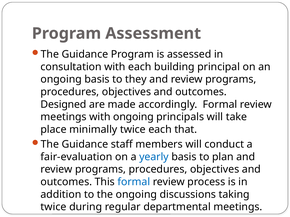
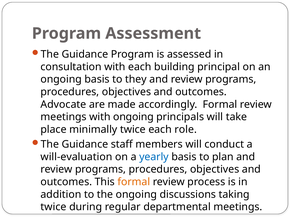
Designed: Designed -> Advocate (63, 105)
that: that -> role (186, 130)
fair-evaluation: fair-evaluation -> will-evaluation (76, 157)
formal colour: blue -> orange (134, 182)
